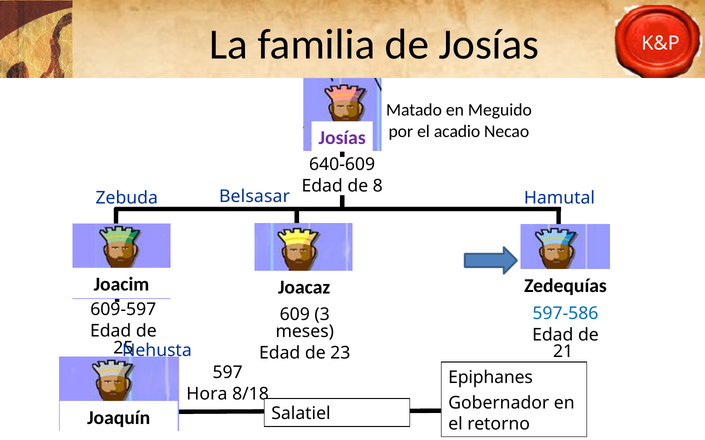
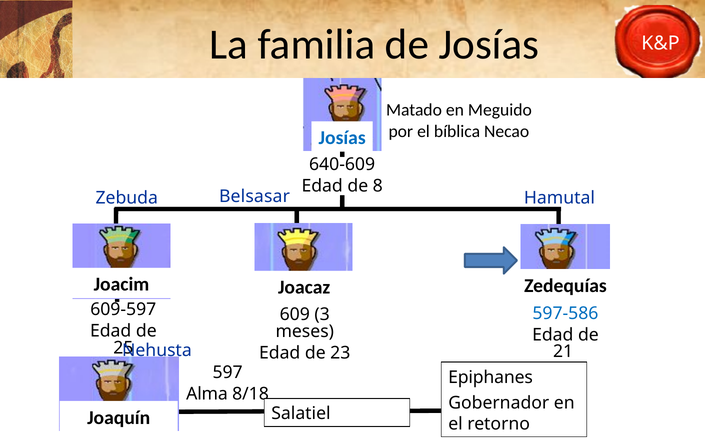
acadio: acadio -> bíblica (457, 131)
Josías colour: purple -> blue (342, 138)
Hora: Hora -> Alma (207, 394)
